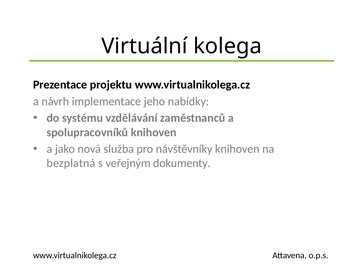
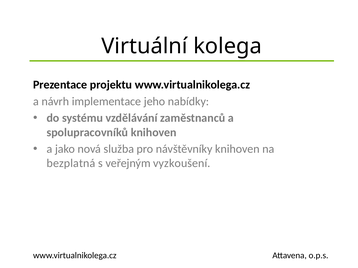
dokumenty: dokumenty -> vyzkoušení (182, 164)
